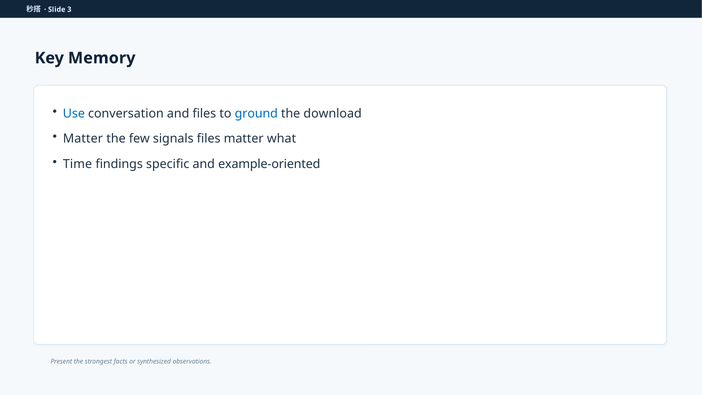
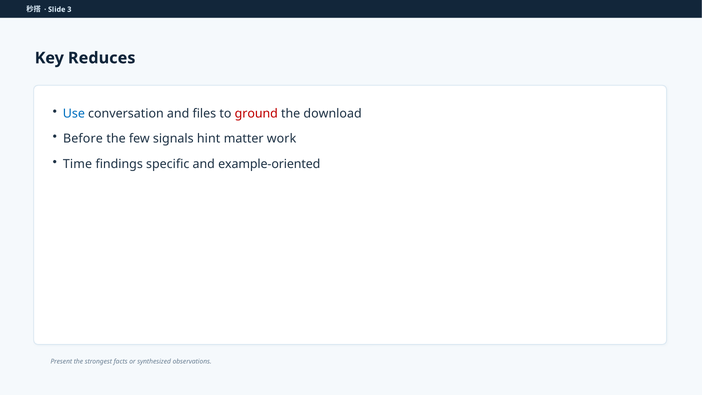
Memory: Memory -> Reduces (102, 58)
ground colour: blue -> red (256, 114)
Matter: Matter -> Before (83, 139)
signals files: files -> hint (209, 139)
what: what -> work (282, 139)
